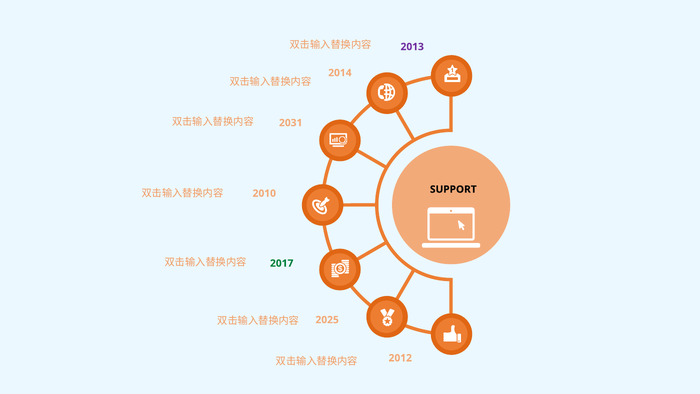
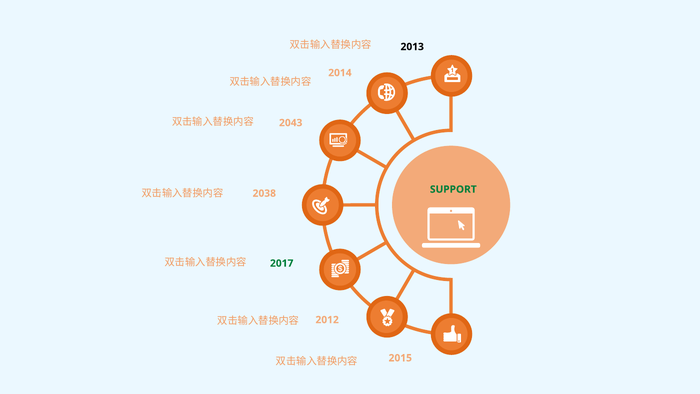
2013 colour: purple -> black (412, 47)
2031: 2031 -> 2043 (291, 123)
SUPPORT colour: black -> green (453, 189)
2010: 2010 -> 2038 (264, 193)
2025: 2025 -> 2012 (327, 320)
2012: 2012 -> 2015 (400, 358)
